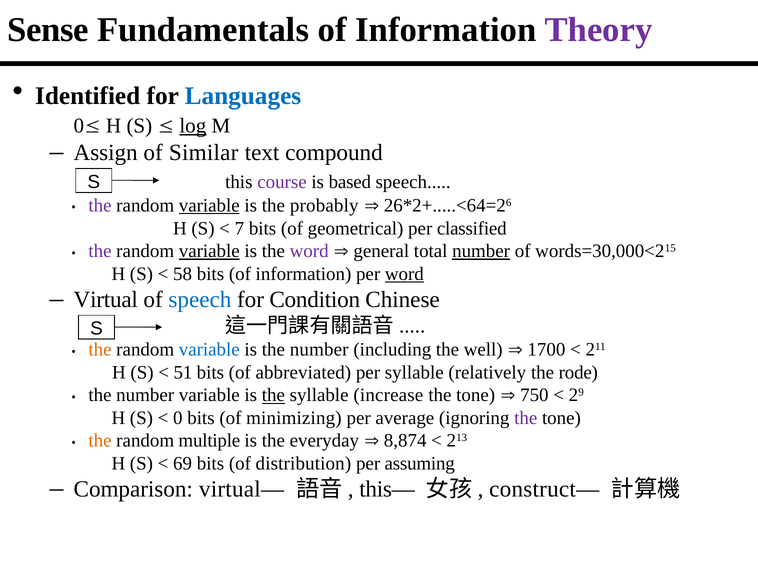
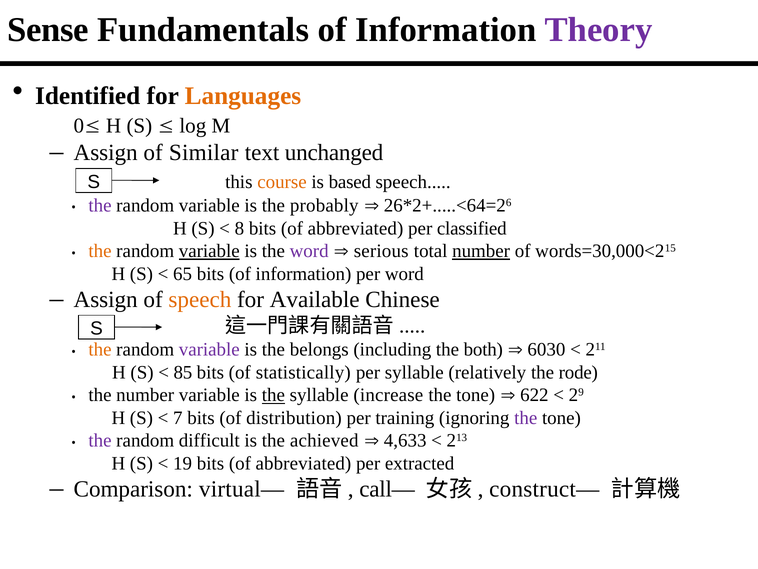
Languages colour: blue -> orange (243, 96)
log underline: present -> none (193, 125)
compound: compound -> unchanged (334, 153)
course colour: purple -> orange (282, 182)
variable underline: present -> none (209, 205)
7: 7 -> 8 (239, 228)
geometrical: geometrical -> abbreviated (355, 228)
the colour: purple -> orange (100, 251)
general: general -> serious (381, 251)
58: 58 -> 65 (183, 274)
word underline: present -> none (404, 274)
Virtual: Virtual -> Assign (106, 299)
speech colour: blue -> orange (200, 299)
Condition: Condition -> Available (315, 299)
variable colour: blue -> purple (209, 349)
is the number: number -> belongs (319, 349)
well: well -> both (483, 349)
1700: 1700 -> 6030 (546, 349)
51: 51 -> 85 (183, 372)
abbreviated: abbreviated -> statistically (303, 372)
750: 750 -> 622 (534, 395)
0: 0 -> 7 (178, 418)
minimizing: minimizing -> distribution (294, 418)
average: average -> training (405, 418)
the colour: orange -> purple (100, 440)
multiple: multiple -> difficult (209, 440)
everyday: everyday -> achieved (324, 440)
8,874: 8,874 -> 4,633 (405, 440)
69: 69 -> 19 (183, 463)
distribution: distribution -> abbreviated (303, 463)
assuming: assuming -> extracted (420, 463)
this―: this― -> call― (387, 489)
